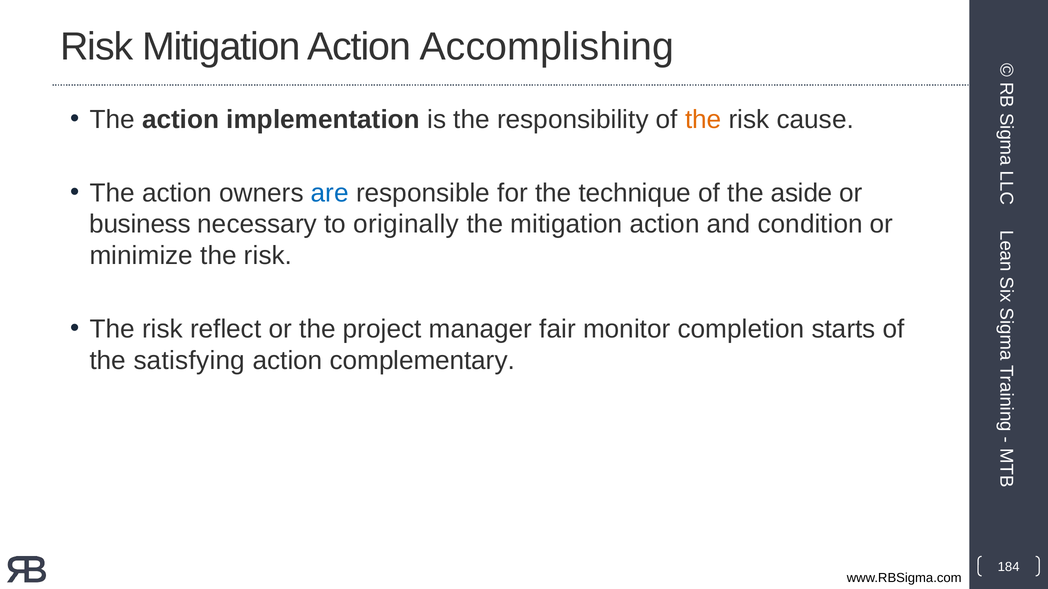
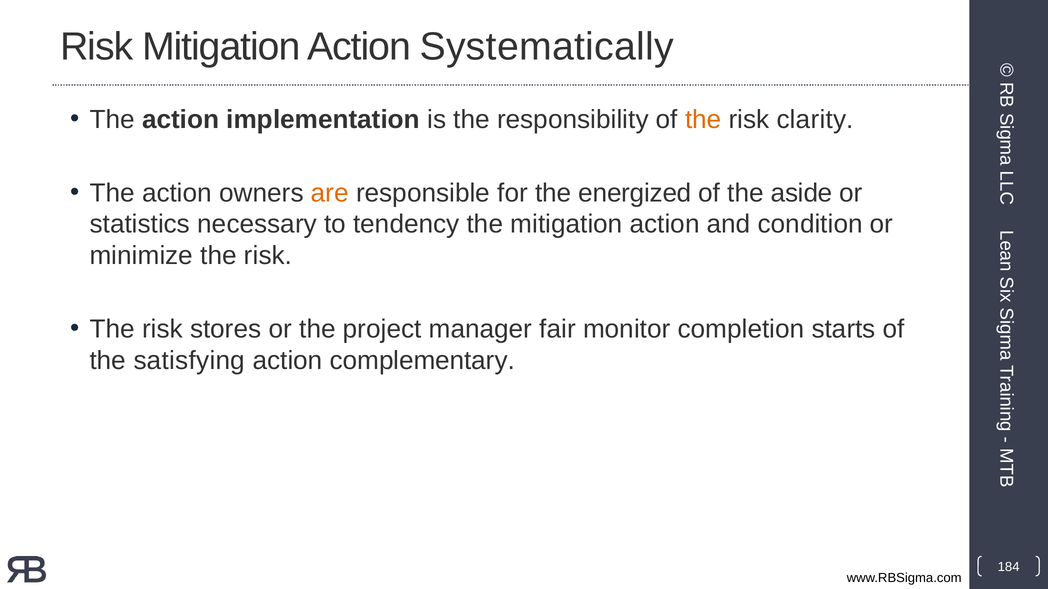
Accomplishing: Accomplishing -> Systematically (547, 47)
cause: cause -> clarity (815, 120)
are colour: blue -> orange (330, 193)
technique: technique -> energized (635, 193)
business: business -> statistics (140, 225)
originally: originally -> tendency (406, 225)
reflect: reflect -> stores (226, 329)
